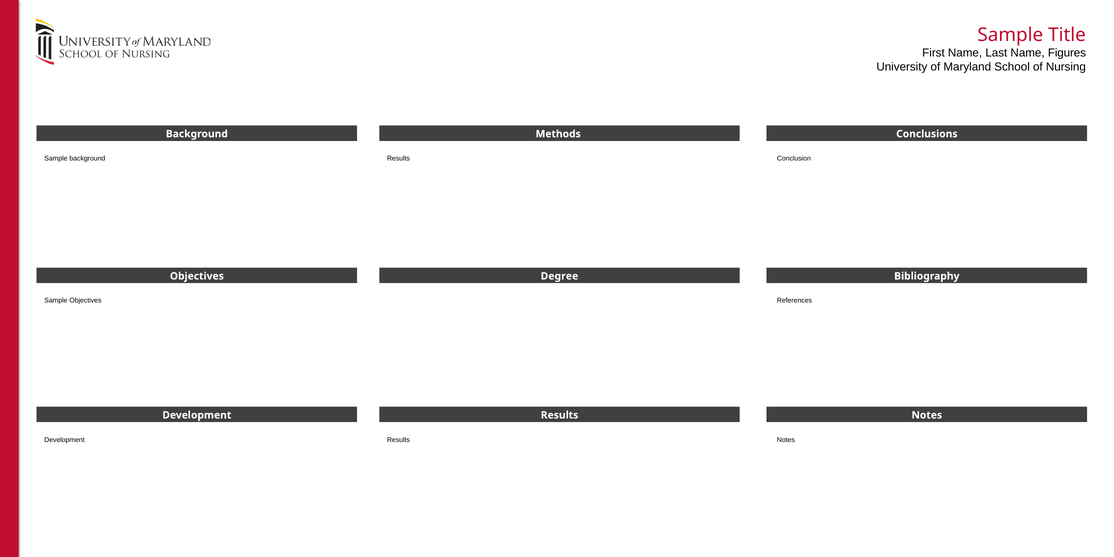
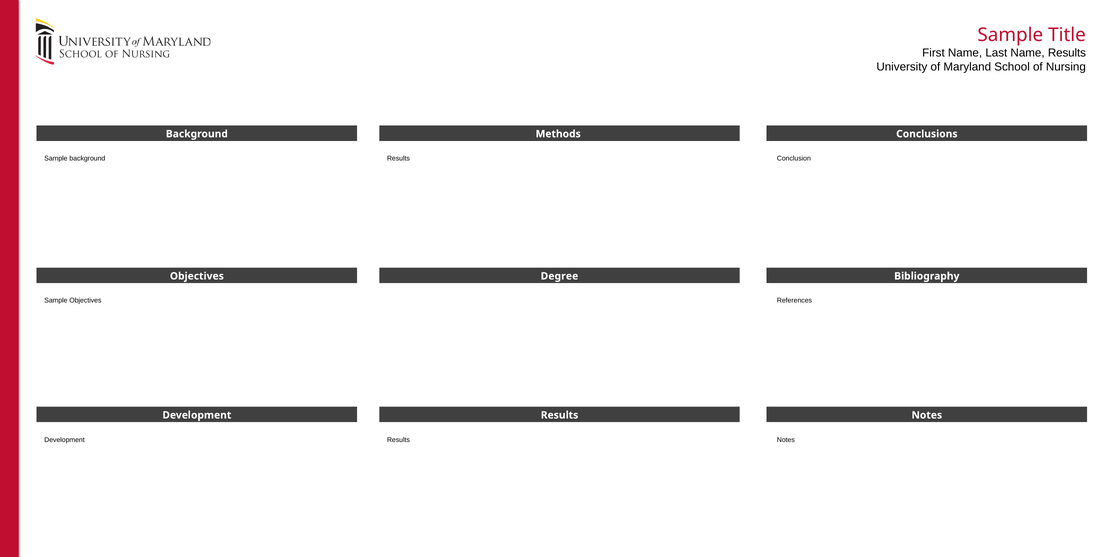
Name Figures: Figures -> Results (1067, 53)
